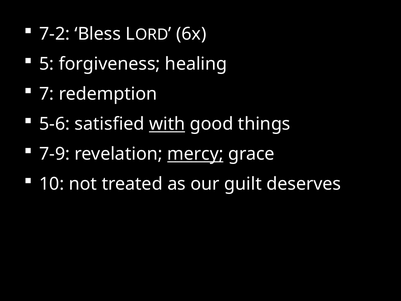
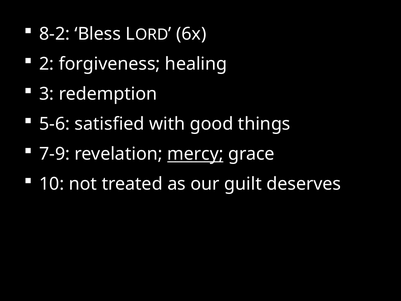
7-2: 7-2 -> 8-2 (55, 34)
5: 5 -> 2 (47, 64)
7: 7 -> 3 (47, 94)
with underline: present -> none (167, 124)
